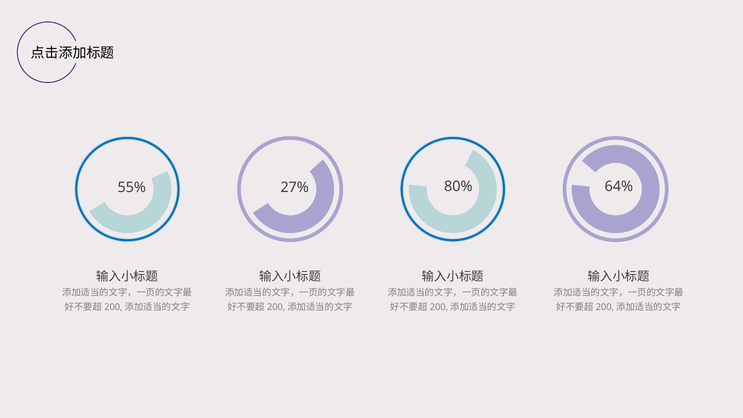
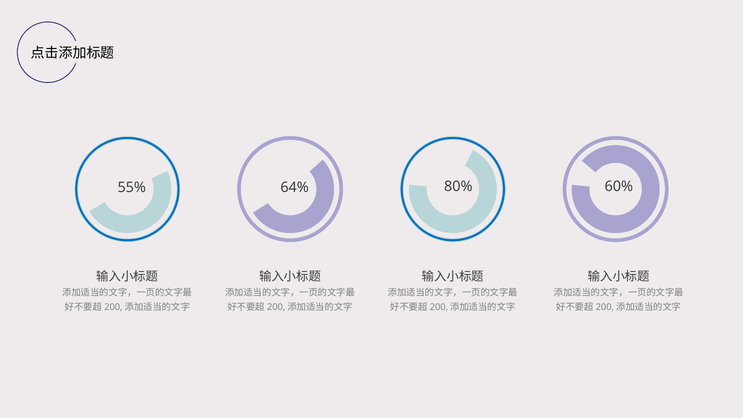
27%: 27% -> 64% (295, 187)
64%: 64% -> 60% (619, 186)
